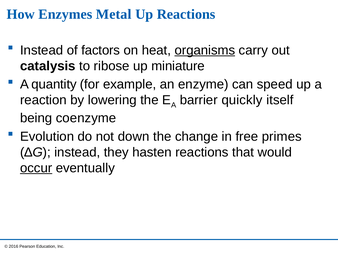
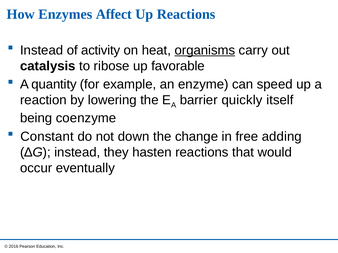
Metal: Metal -> Affect (114, 14)
factors: factors -> activity (101, 50)
miniature: miniature -> favorable (178, 66)
Evolution: Evolution -> Constant (47, 137)
primes: primes -> adding (282, 137)
occur underline: present -> none (36, 168)
